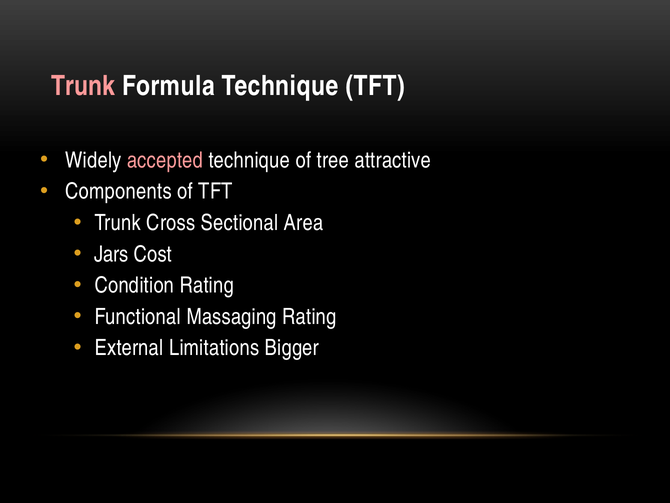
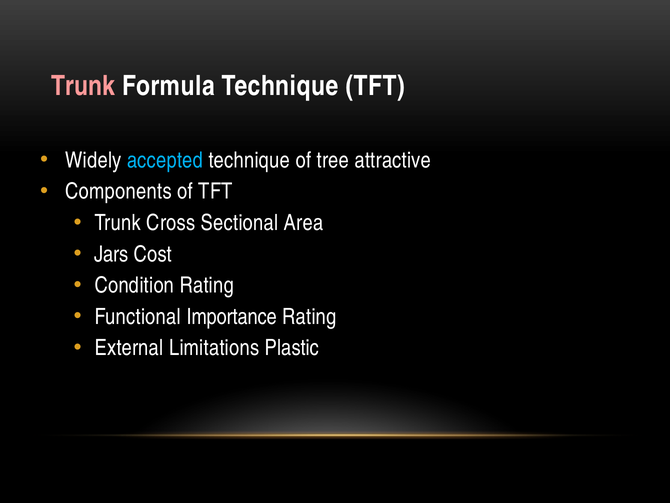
accepted colour: pink -> light blue (165, 160)
Massaging: Massaging -> Importance (232, 316)
Bigger: Bigger -> Plastic (292, 348)
